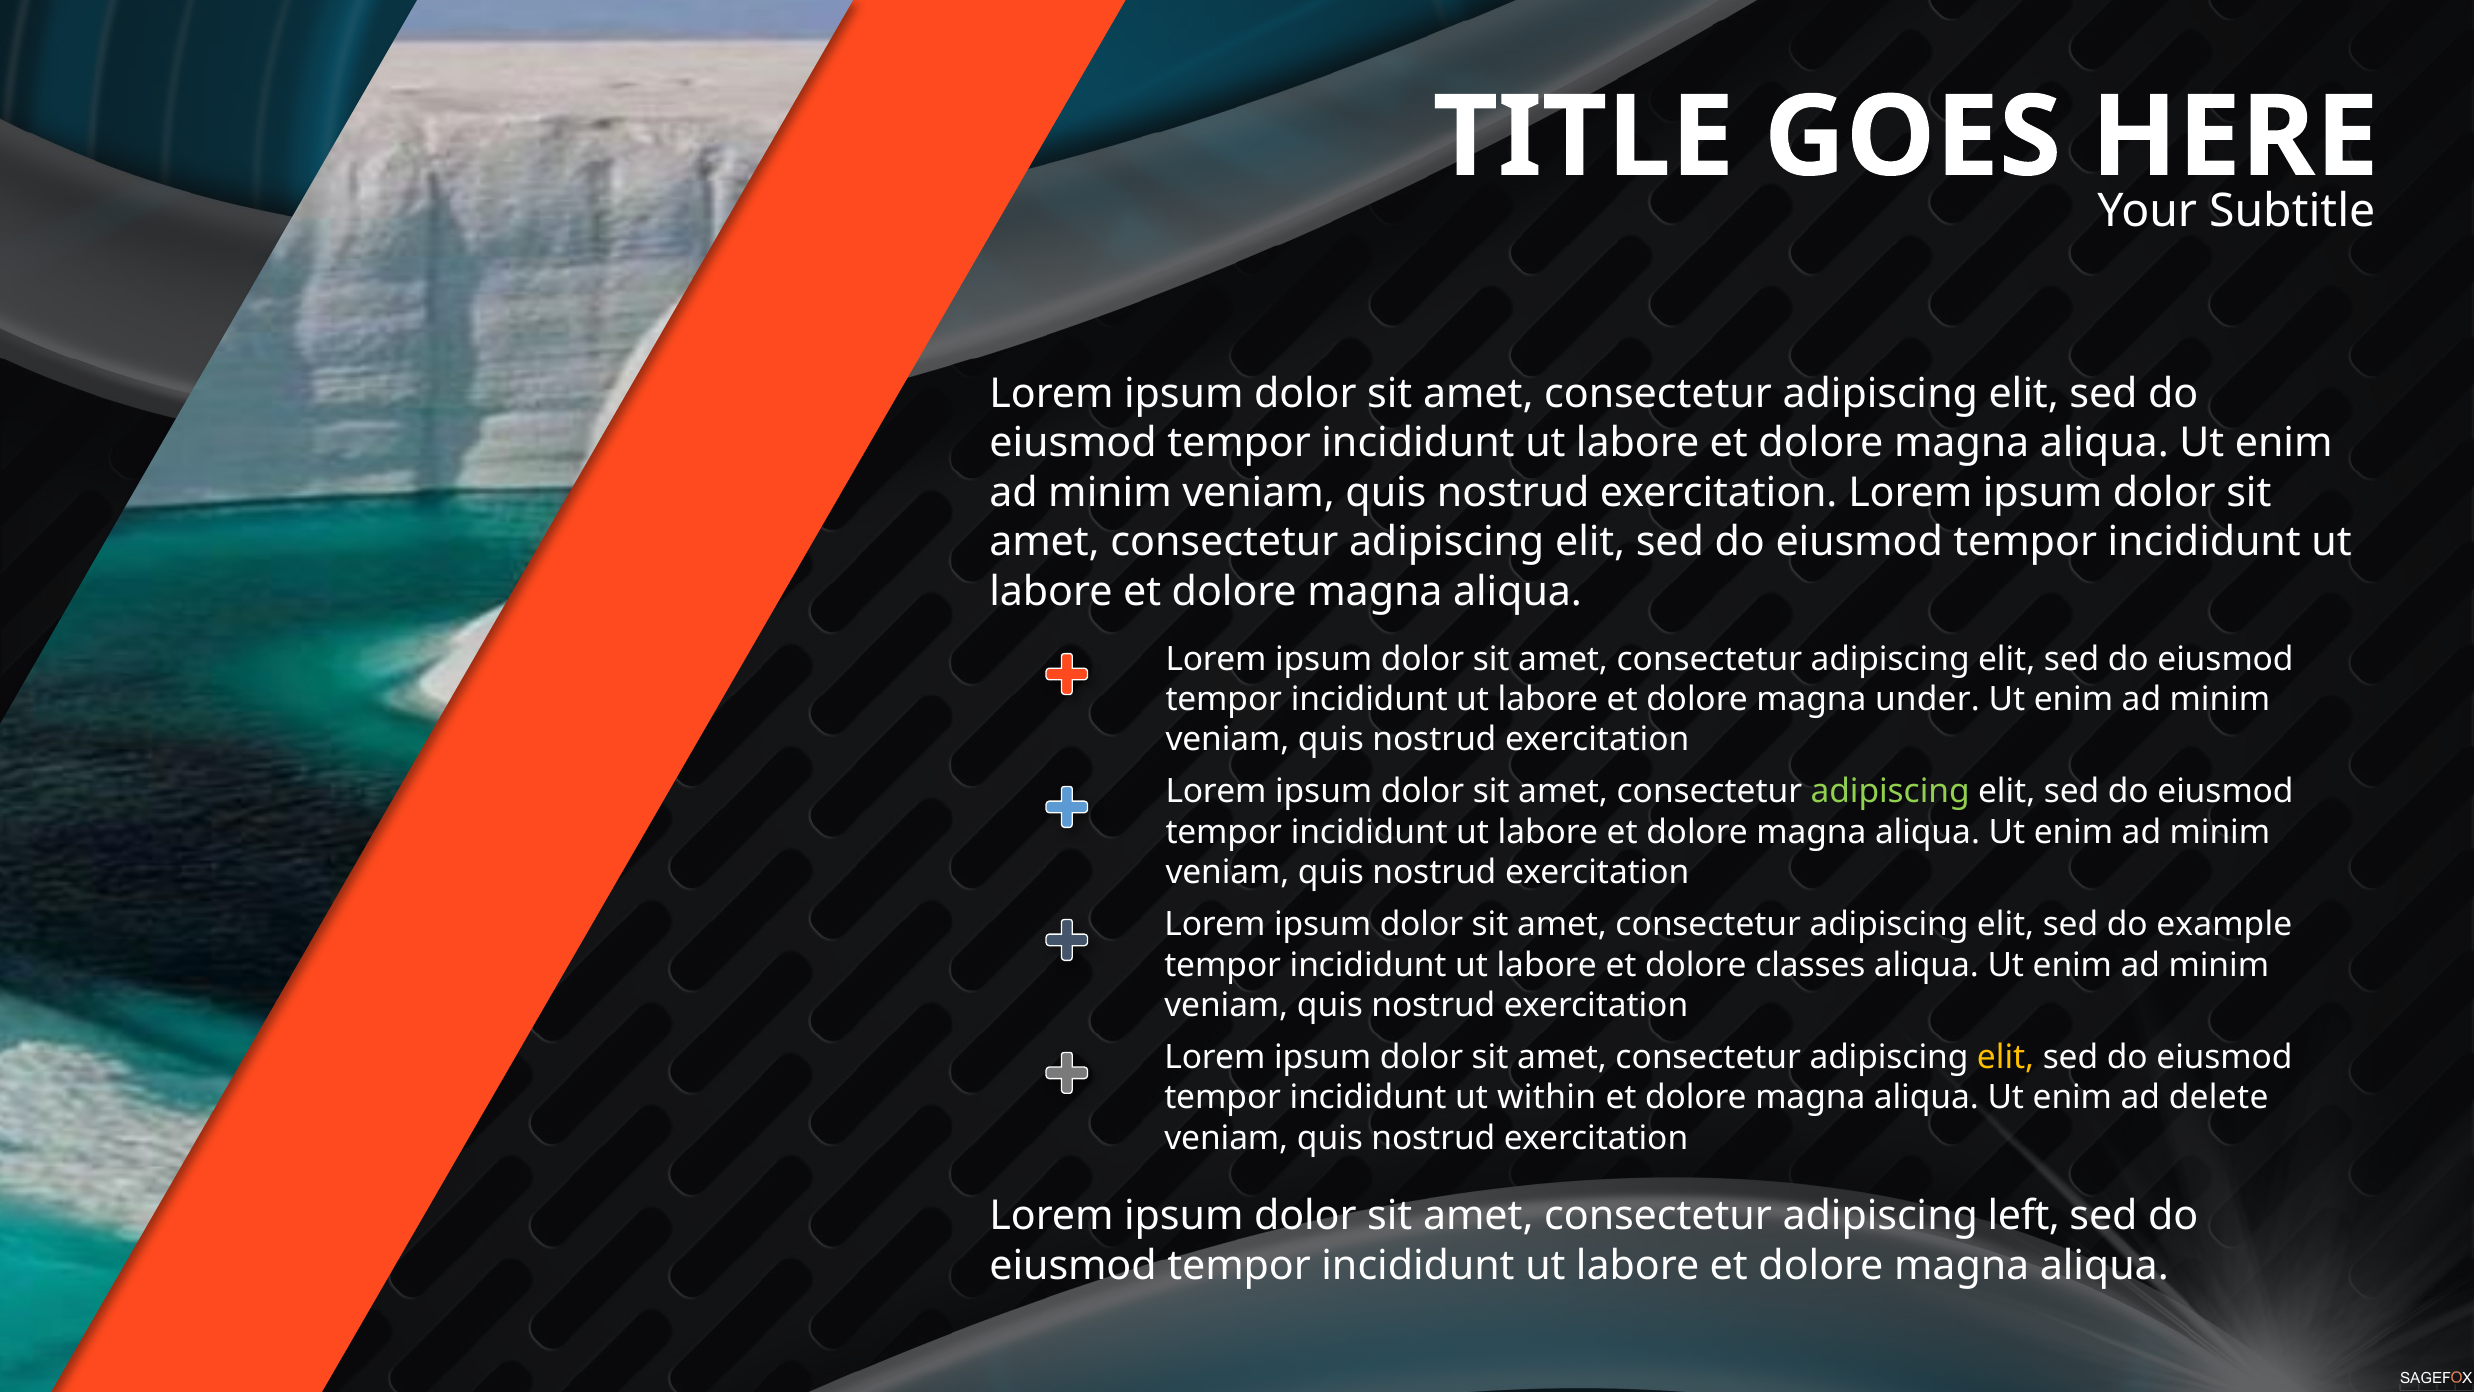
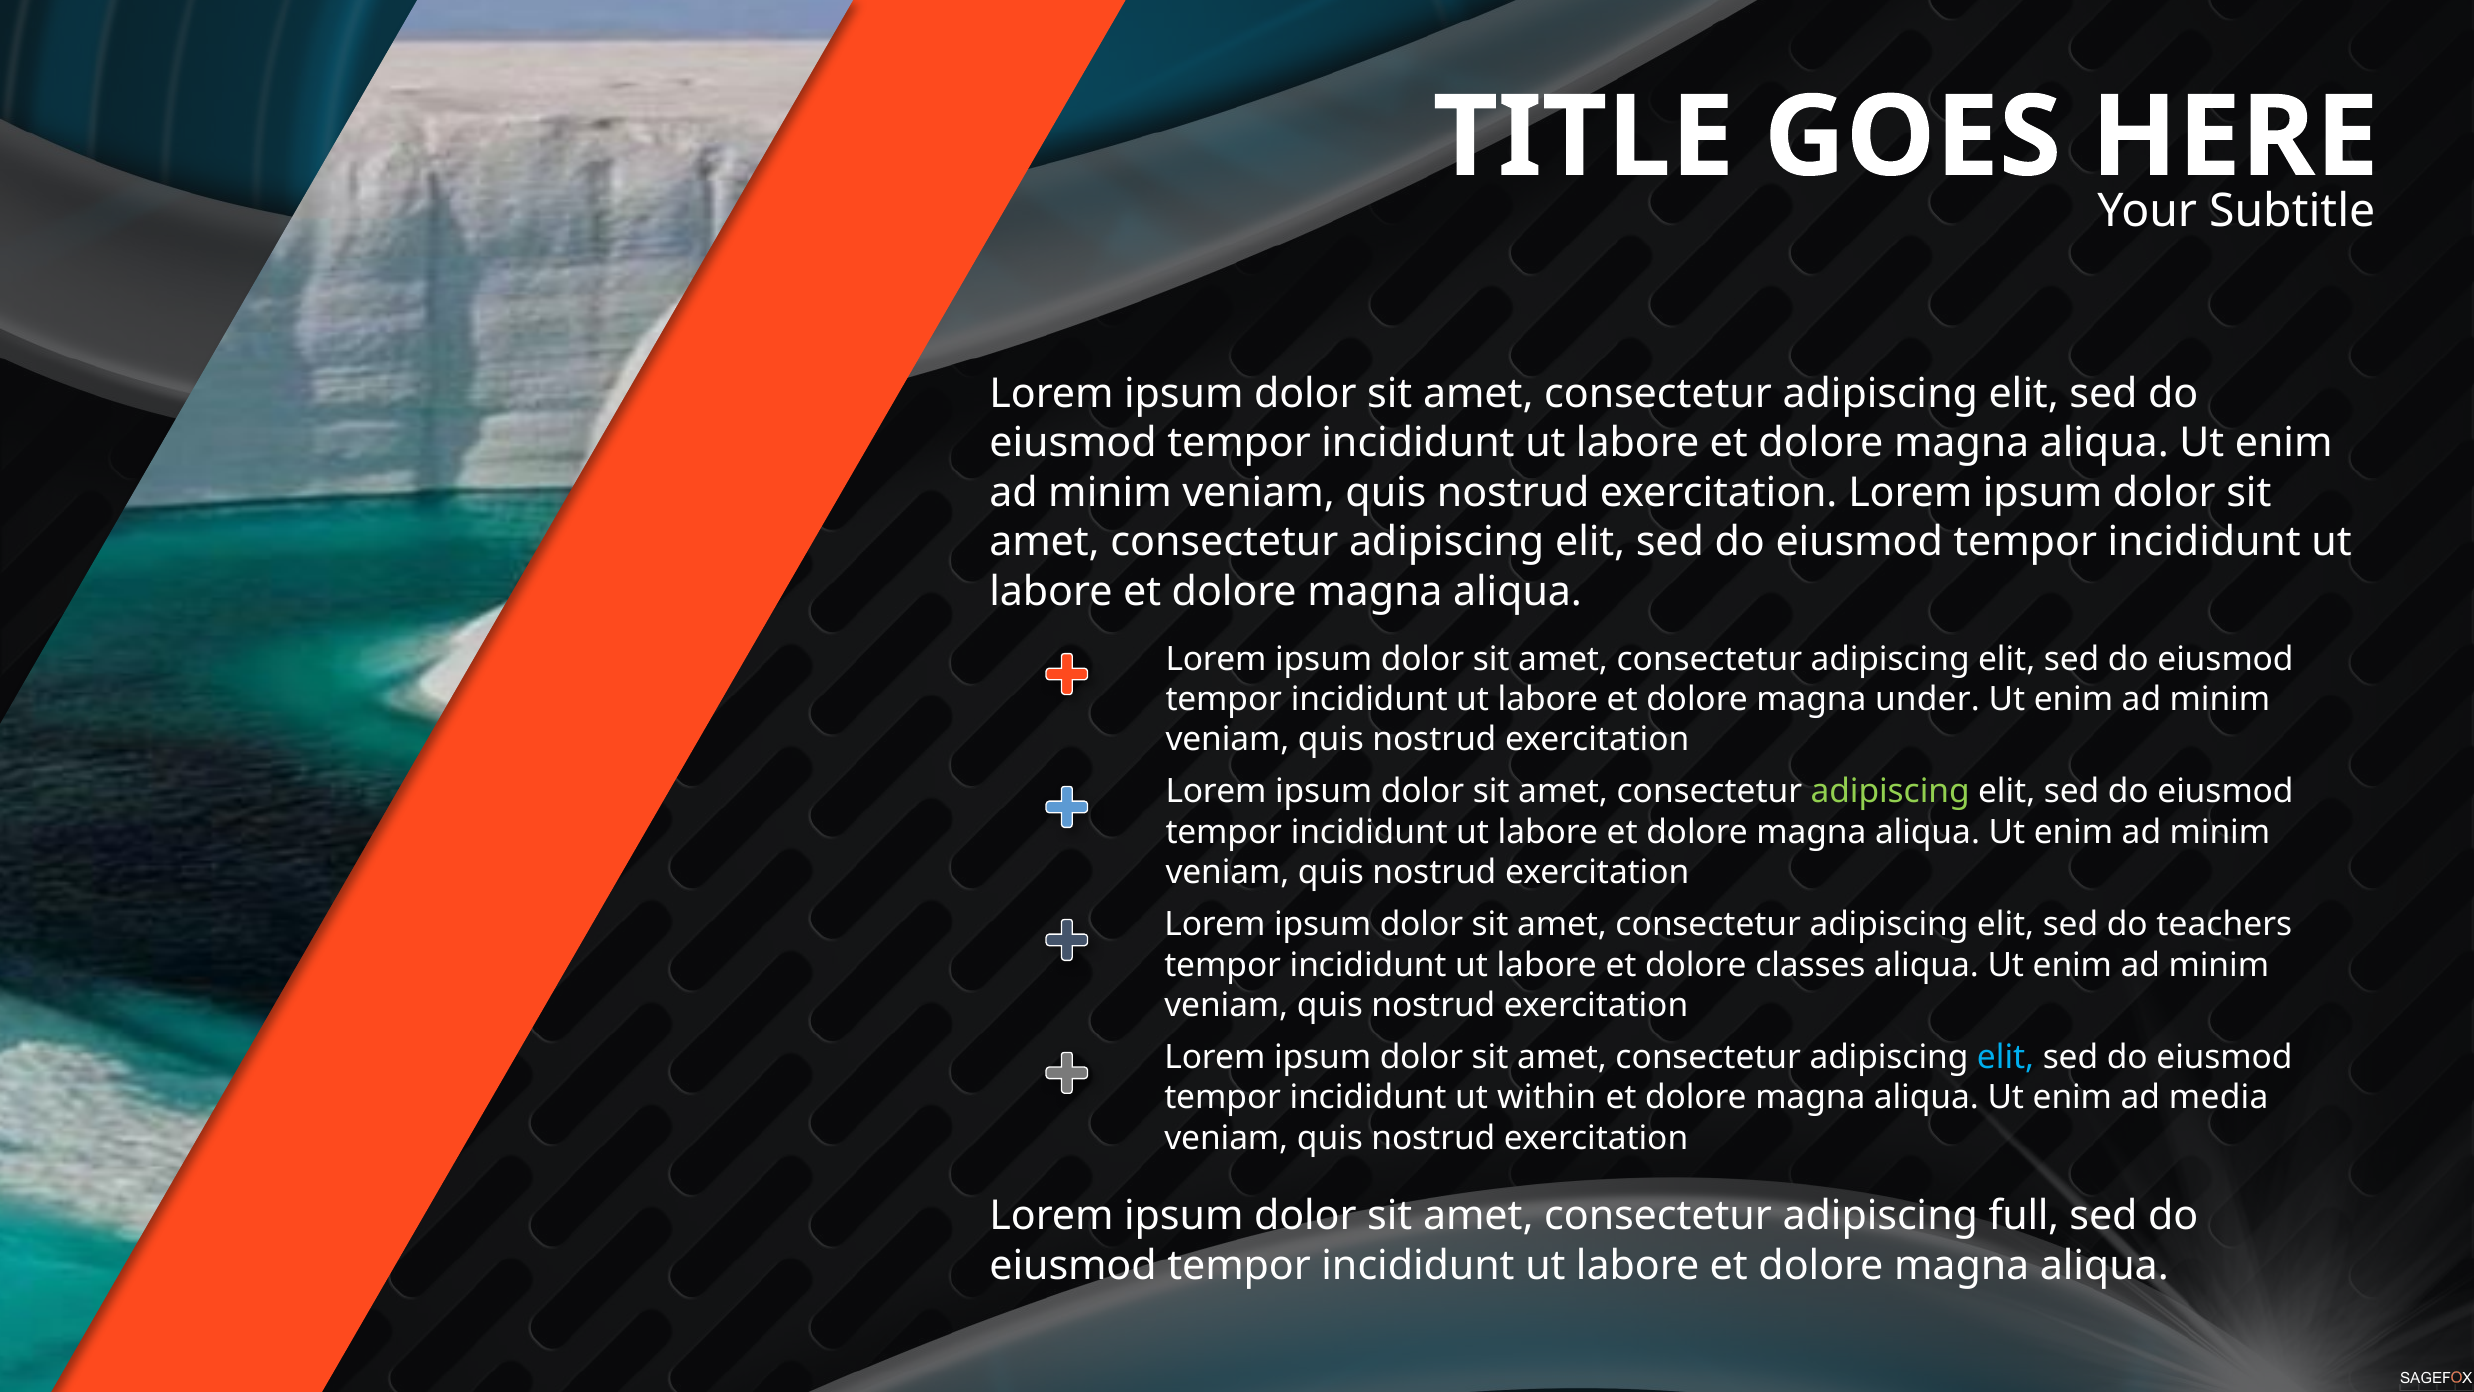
example: example -> teachers (2224, 924)
elit colour: yellow -> light blue (2006, 1057)
delete: delete -> media (2219, 1097)
left: left -> full (2024, 1216)
